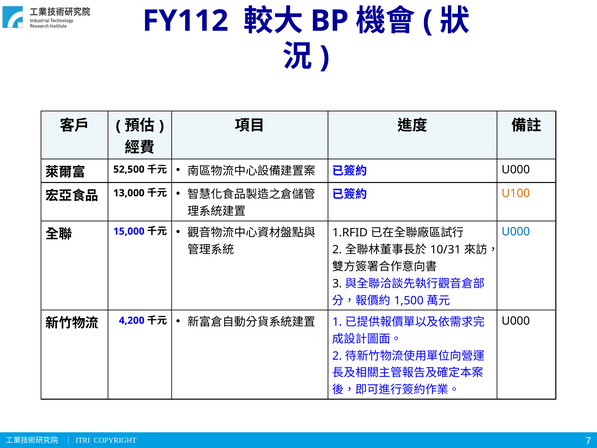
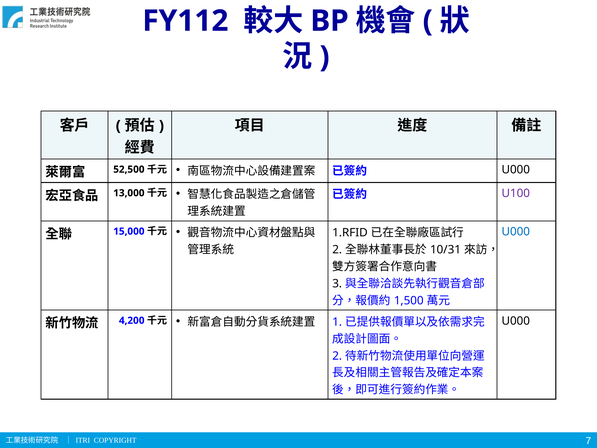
U100 colour: orange -> purple (516, 193)
